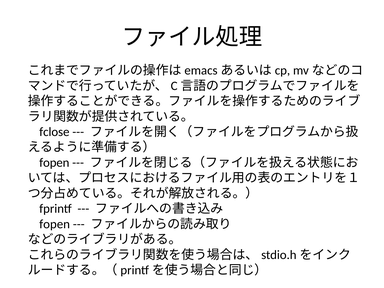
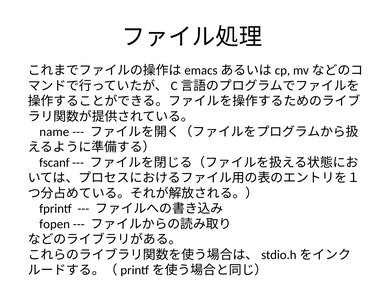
fclose: fclose -> name (54, 132)
fopen: fopen -> fscanf (54, 163)
